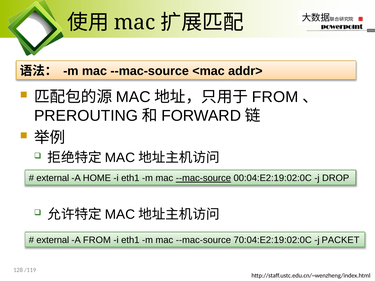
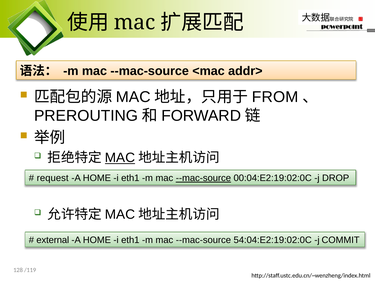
MAC underline: none -> present (120, 158)
external: external -> request (53, 178)
FROM: FROM -> HOME (97, 240)
70:04:E2:19:02:0C: 70:04:E2:19:02:0C -> 54:04:E2:19:02:0C (273, 240)
PACKET: PACKET -> COMMIT (341, 240)
